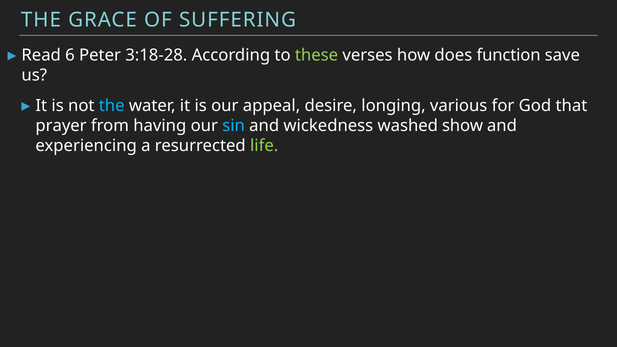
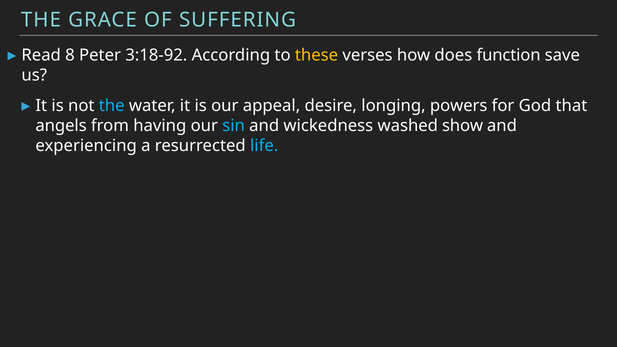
6: 6 -> 8 (70, 55)
3:18-28: 3:18-28 -> 3:18-92 (156, 55)
these colour: light green -> yellow (317, 55)
various: various -> powers (459, 106)
prayer: prayer -> angels (61, 126)
life colour: light green -> light blue (264, 146)
